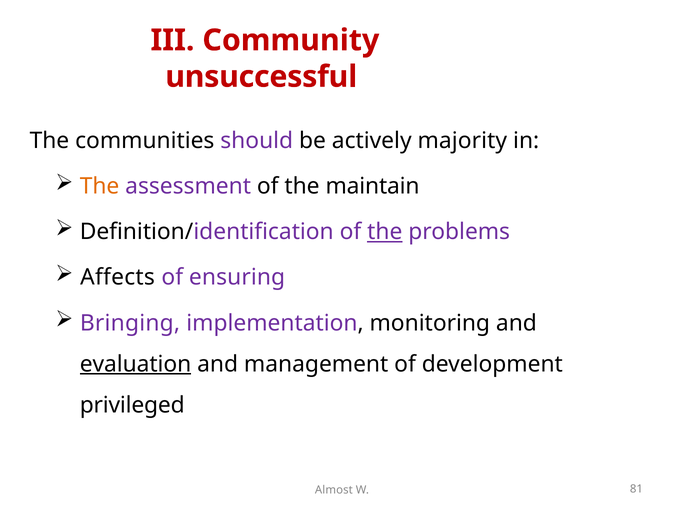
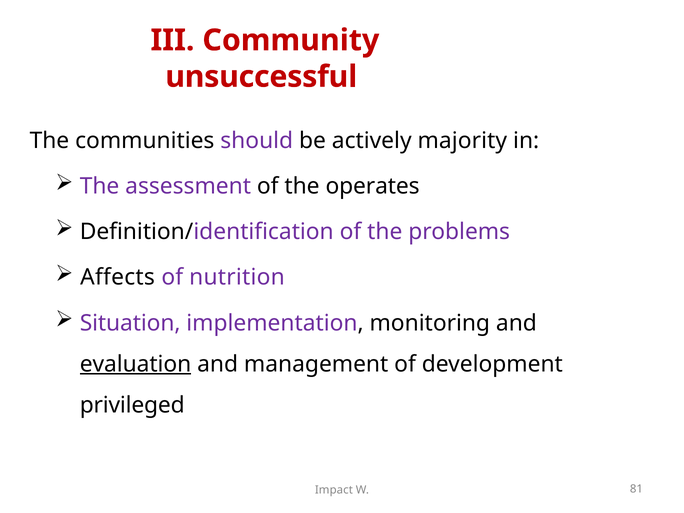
The colour: orange -> purple (100, 186)
maintain: maintain -> operates (373, 186)
the underline: present -> none (385, 232)
ensuring: ensuring -> nutrition (237, 277)
Bringing: Bringing -> Situation (130, 323)
Almost: Almost -> Impact (334, 490)
